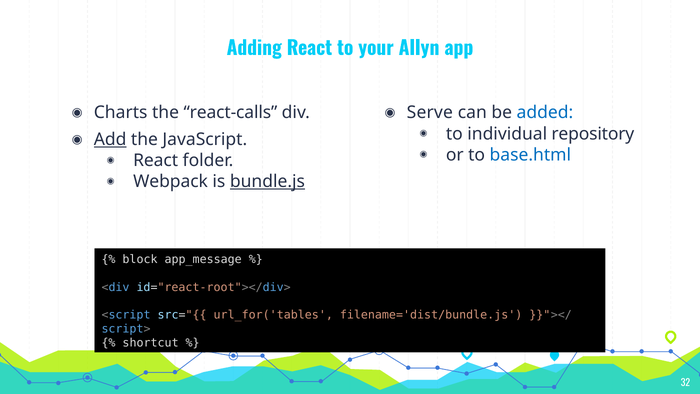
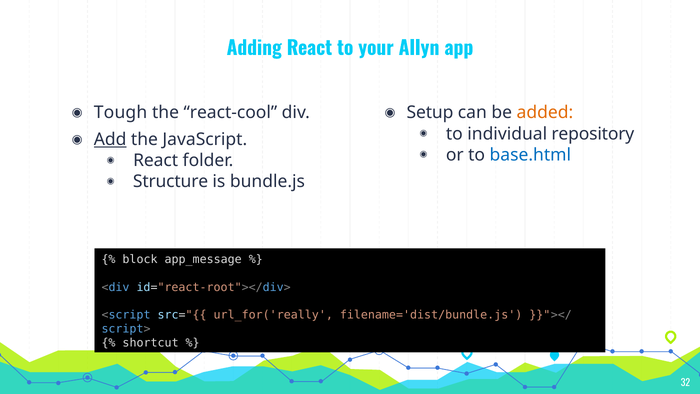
Charts: Charts -> Tough (121, 113)
react-calls: react-calls -> react-cool (230, 113)
Serve: Serve -> Setup (430, 113)
added colour: blue -> orange (545, 113)
Webpack: Webpack -> Structure (171, 181)
bundle.js underline: present -> none (267, 181)
url_for('tables: url_for('tables -> url_for('really (273, 315)
